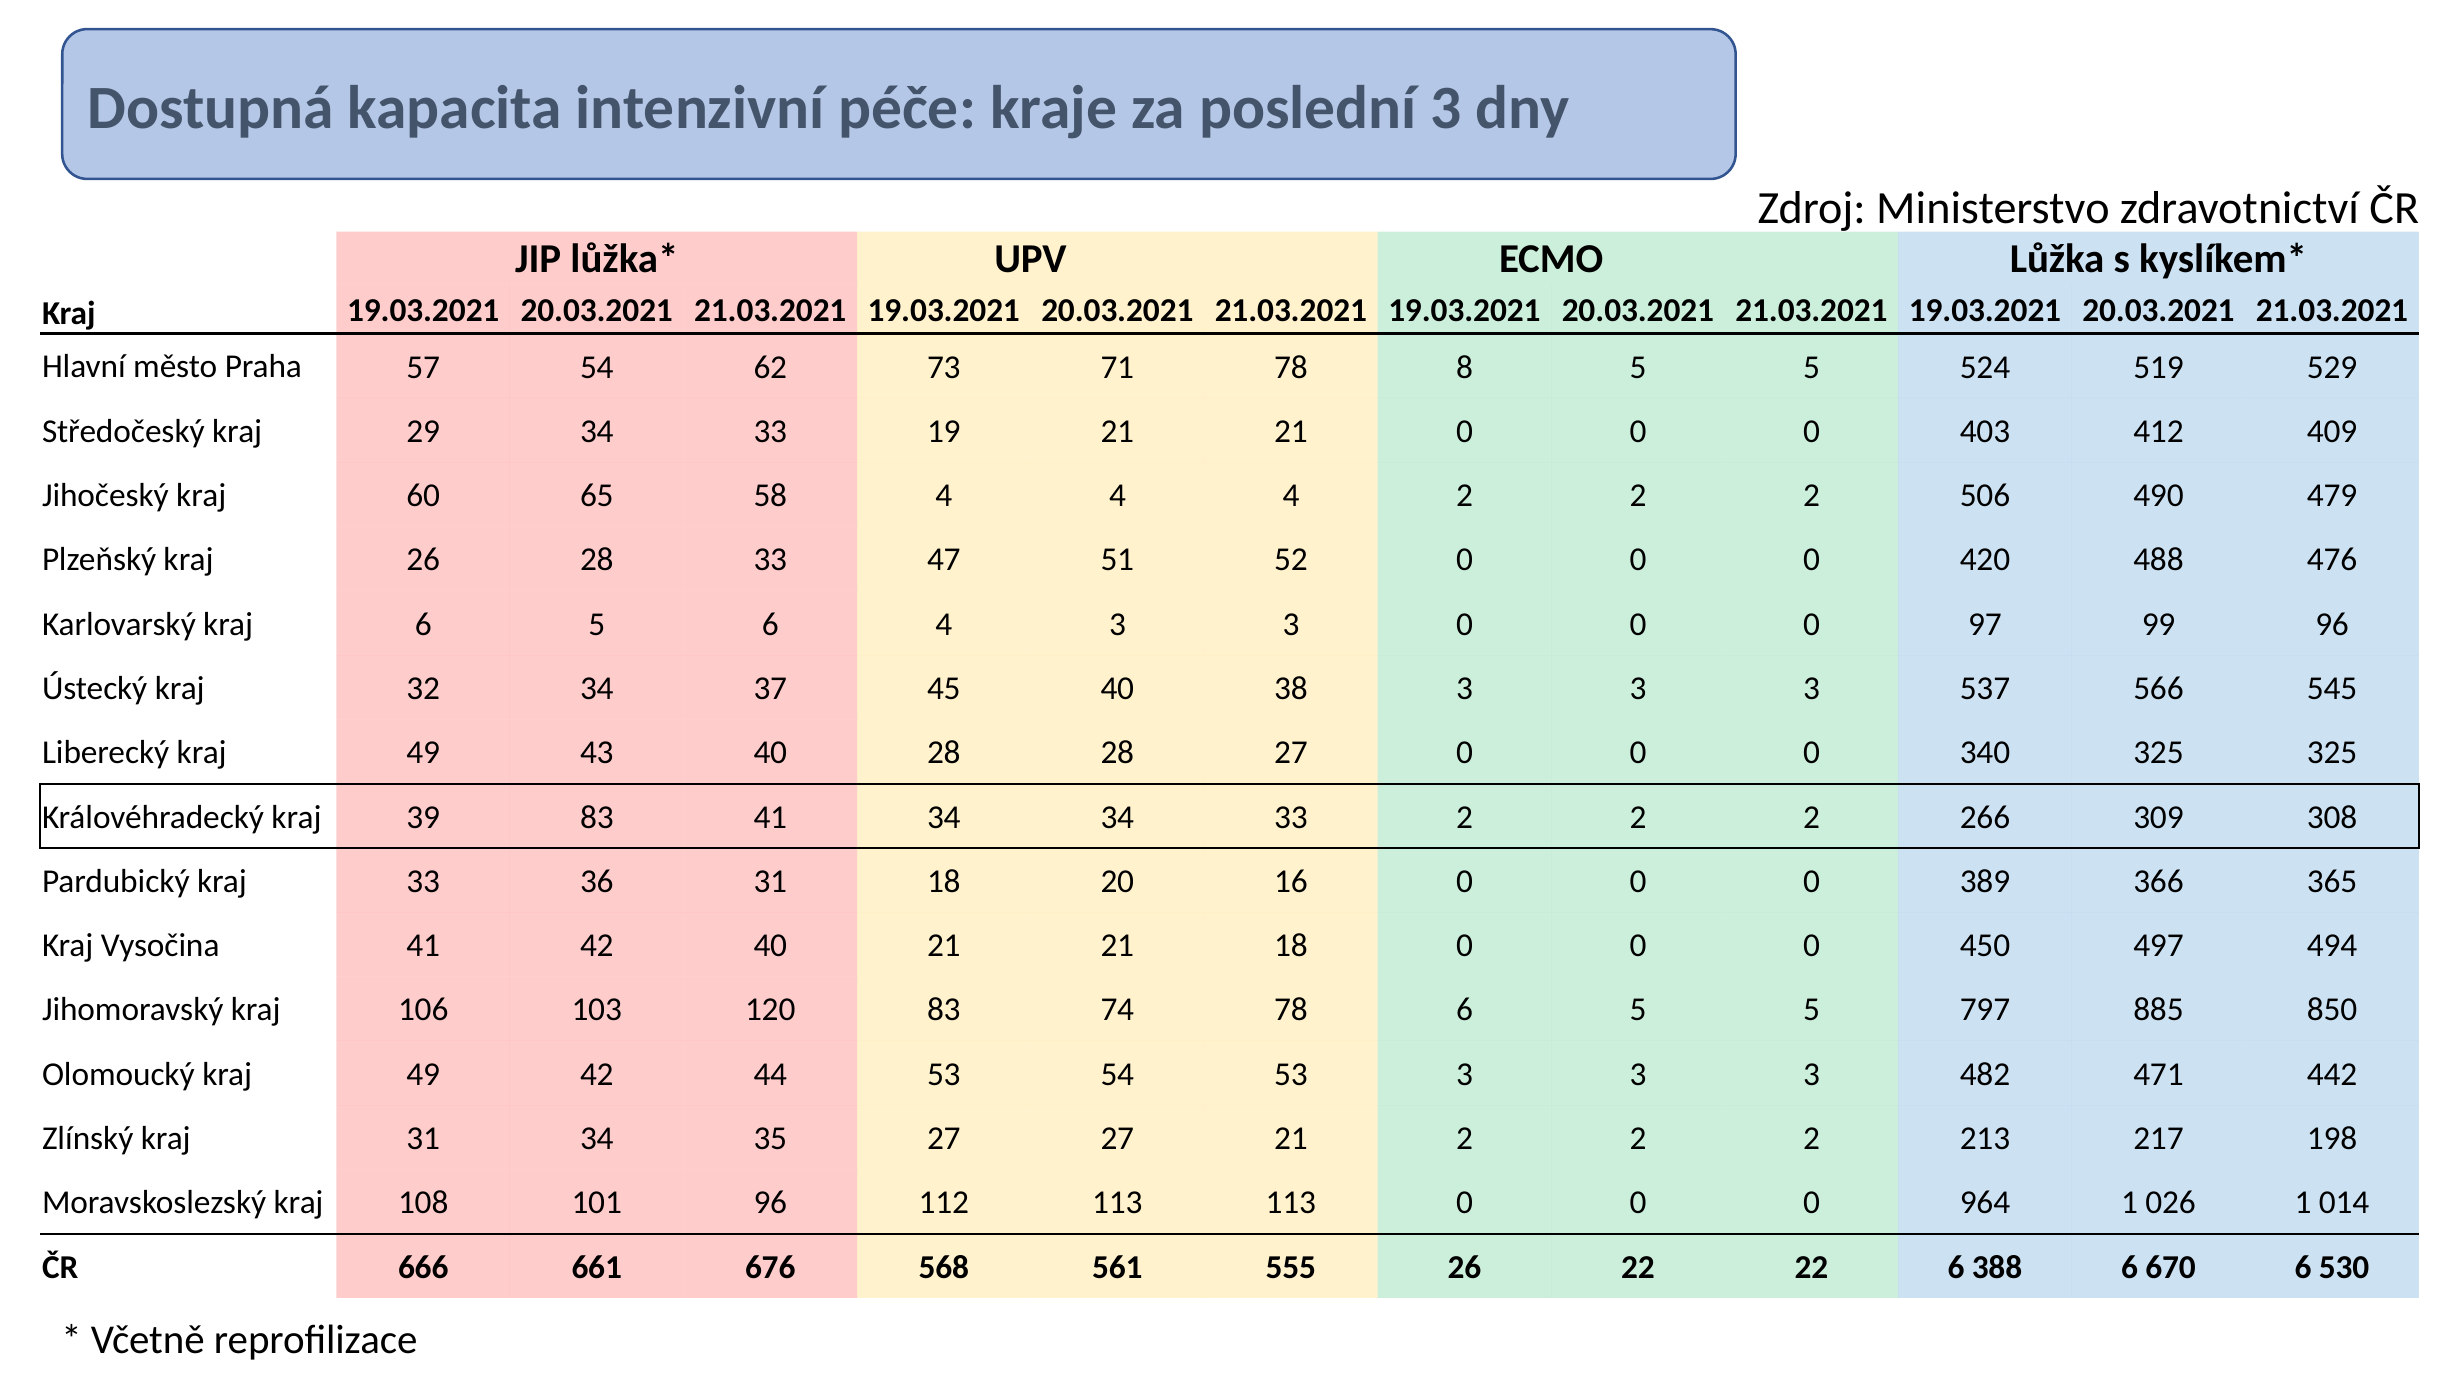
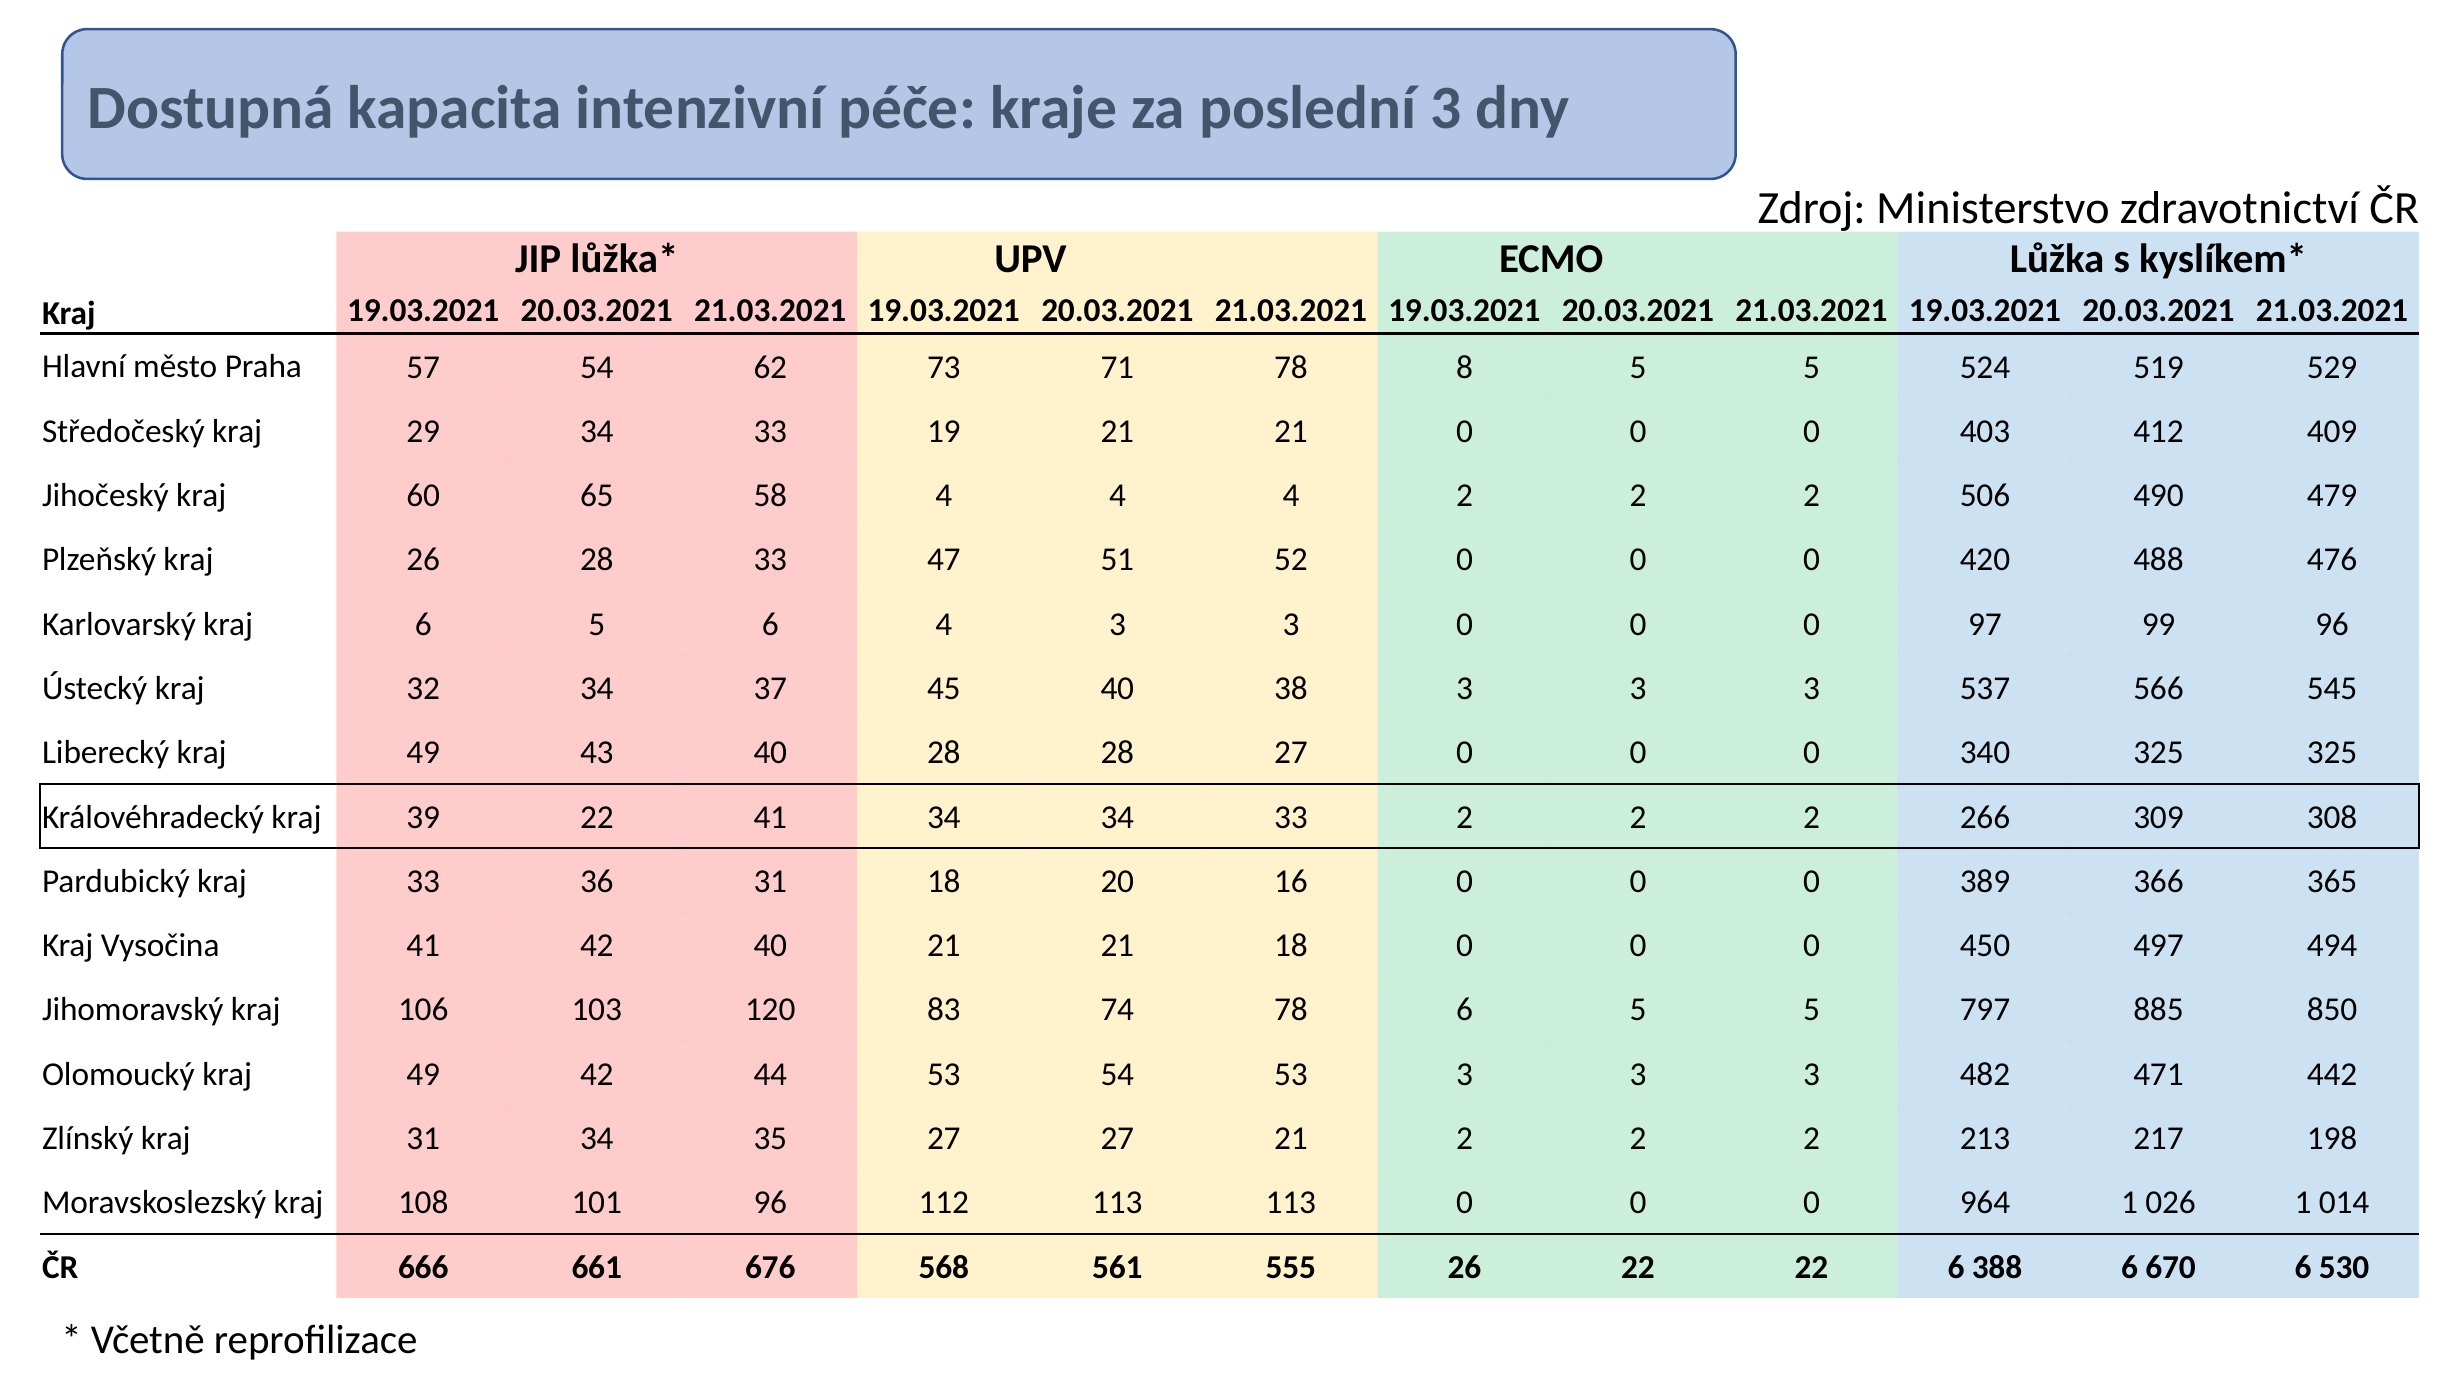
39 83: 83 -> 22 (597, 817)
